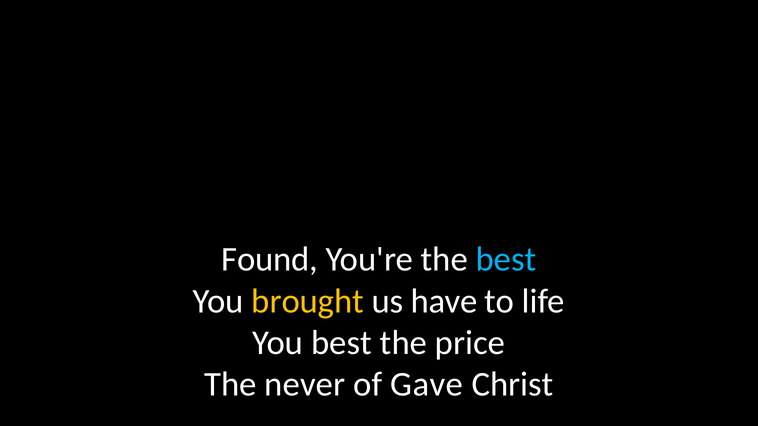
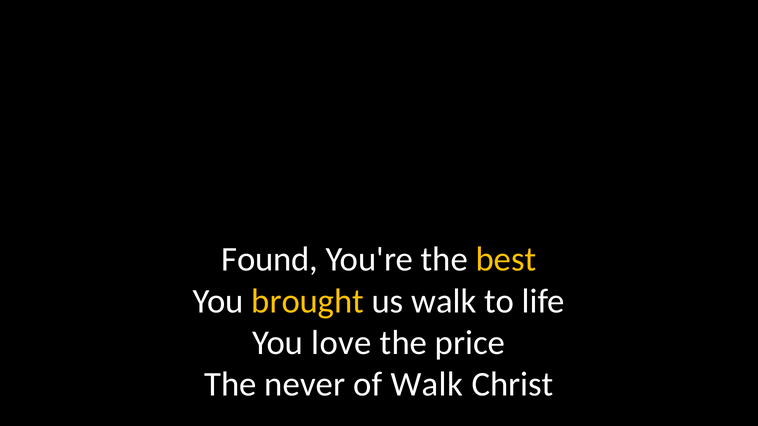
best colour: light blue -> yellow (506, 260)
us have: have -> walk (444, 301)
You best: best -> love (341, 343)
of Gave: Gave -> Walk (427, 385)
